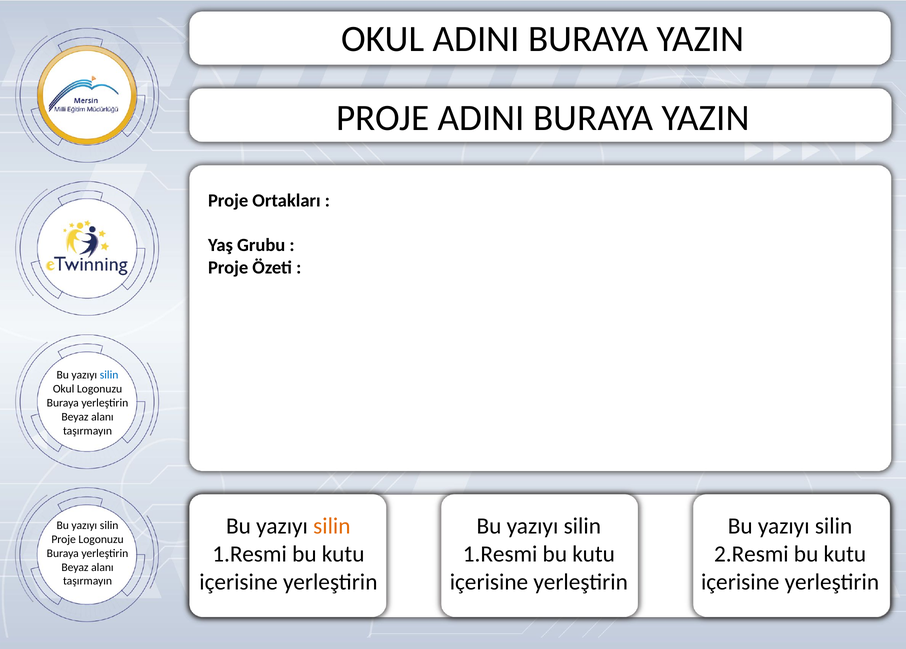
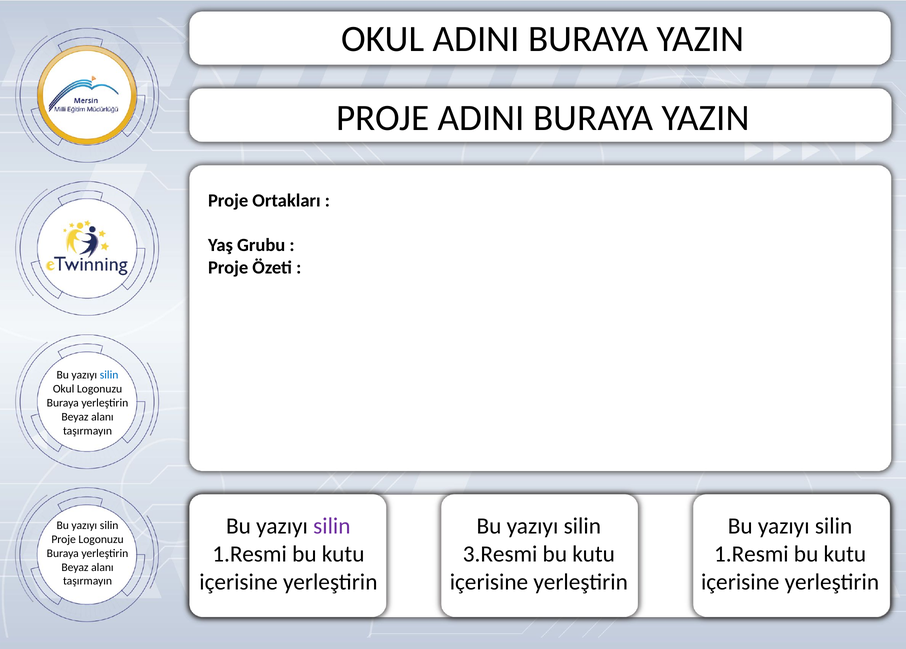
silin colour: orange -> purple (332, 526)
1.Resmi: 1.Resmi -> 3.Resmi (500, 554)
2.Resmi: 2.Resmi -> 1.Resmi (751, 554)
